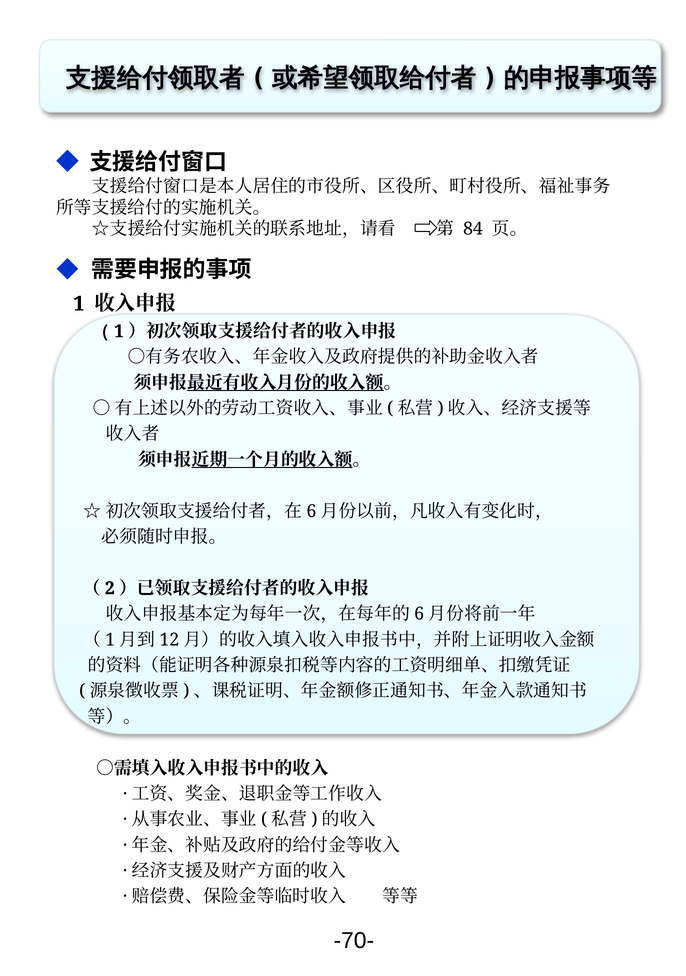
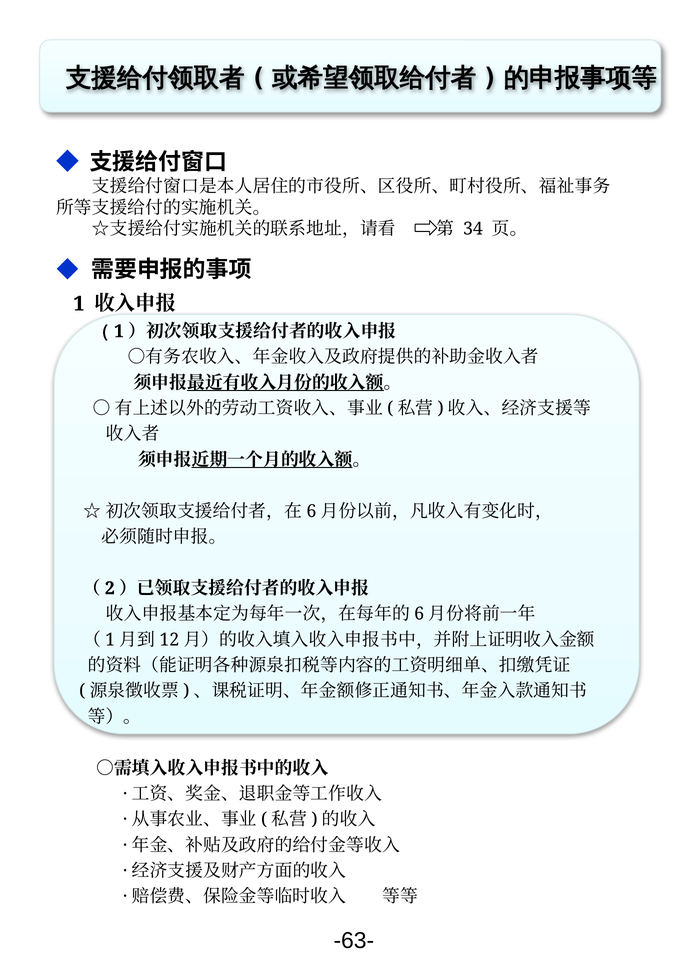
84: 84 -> 34 (473, 229)
-70-: -70- -> -63- (354, 940)
